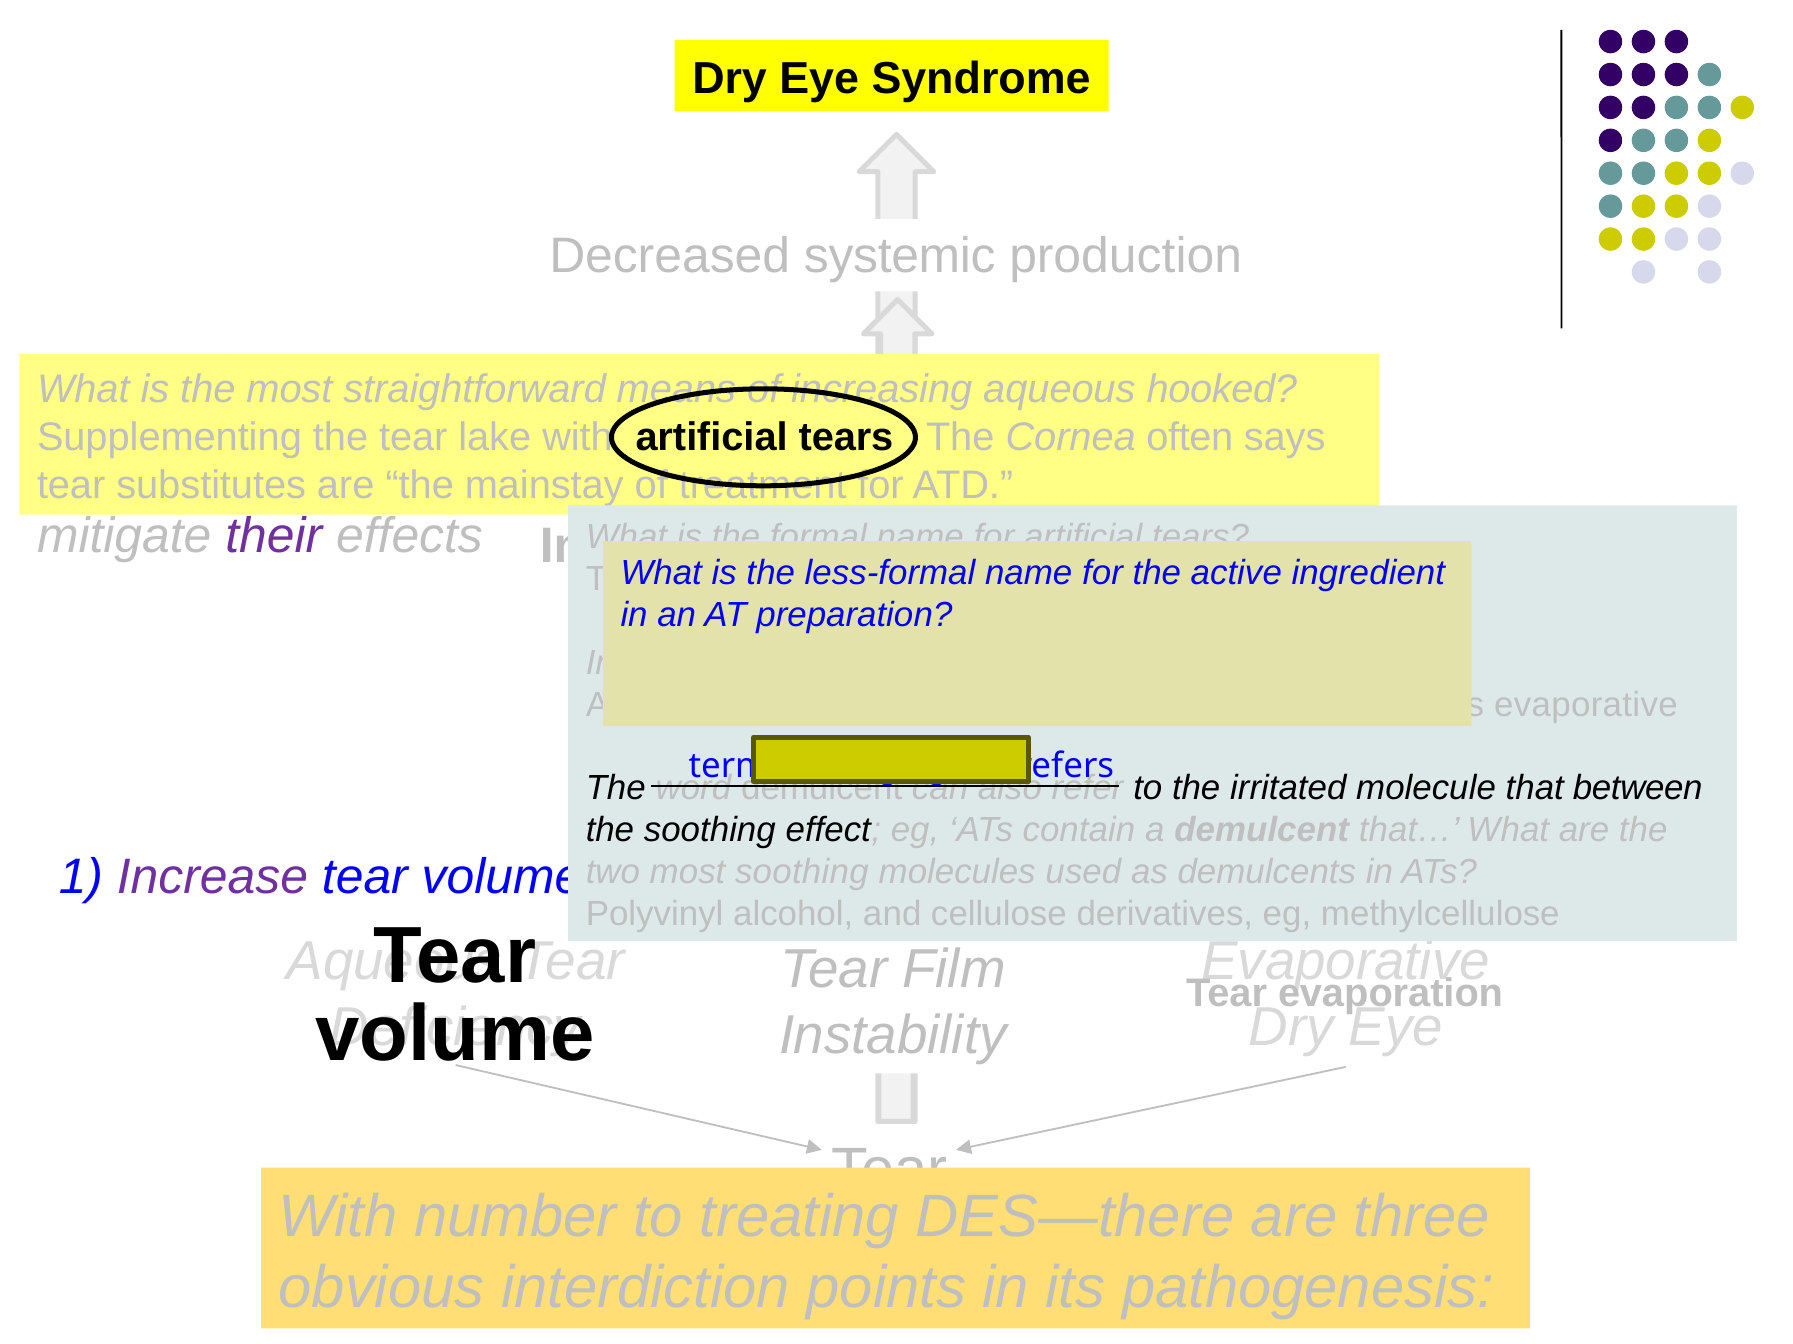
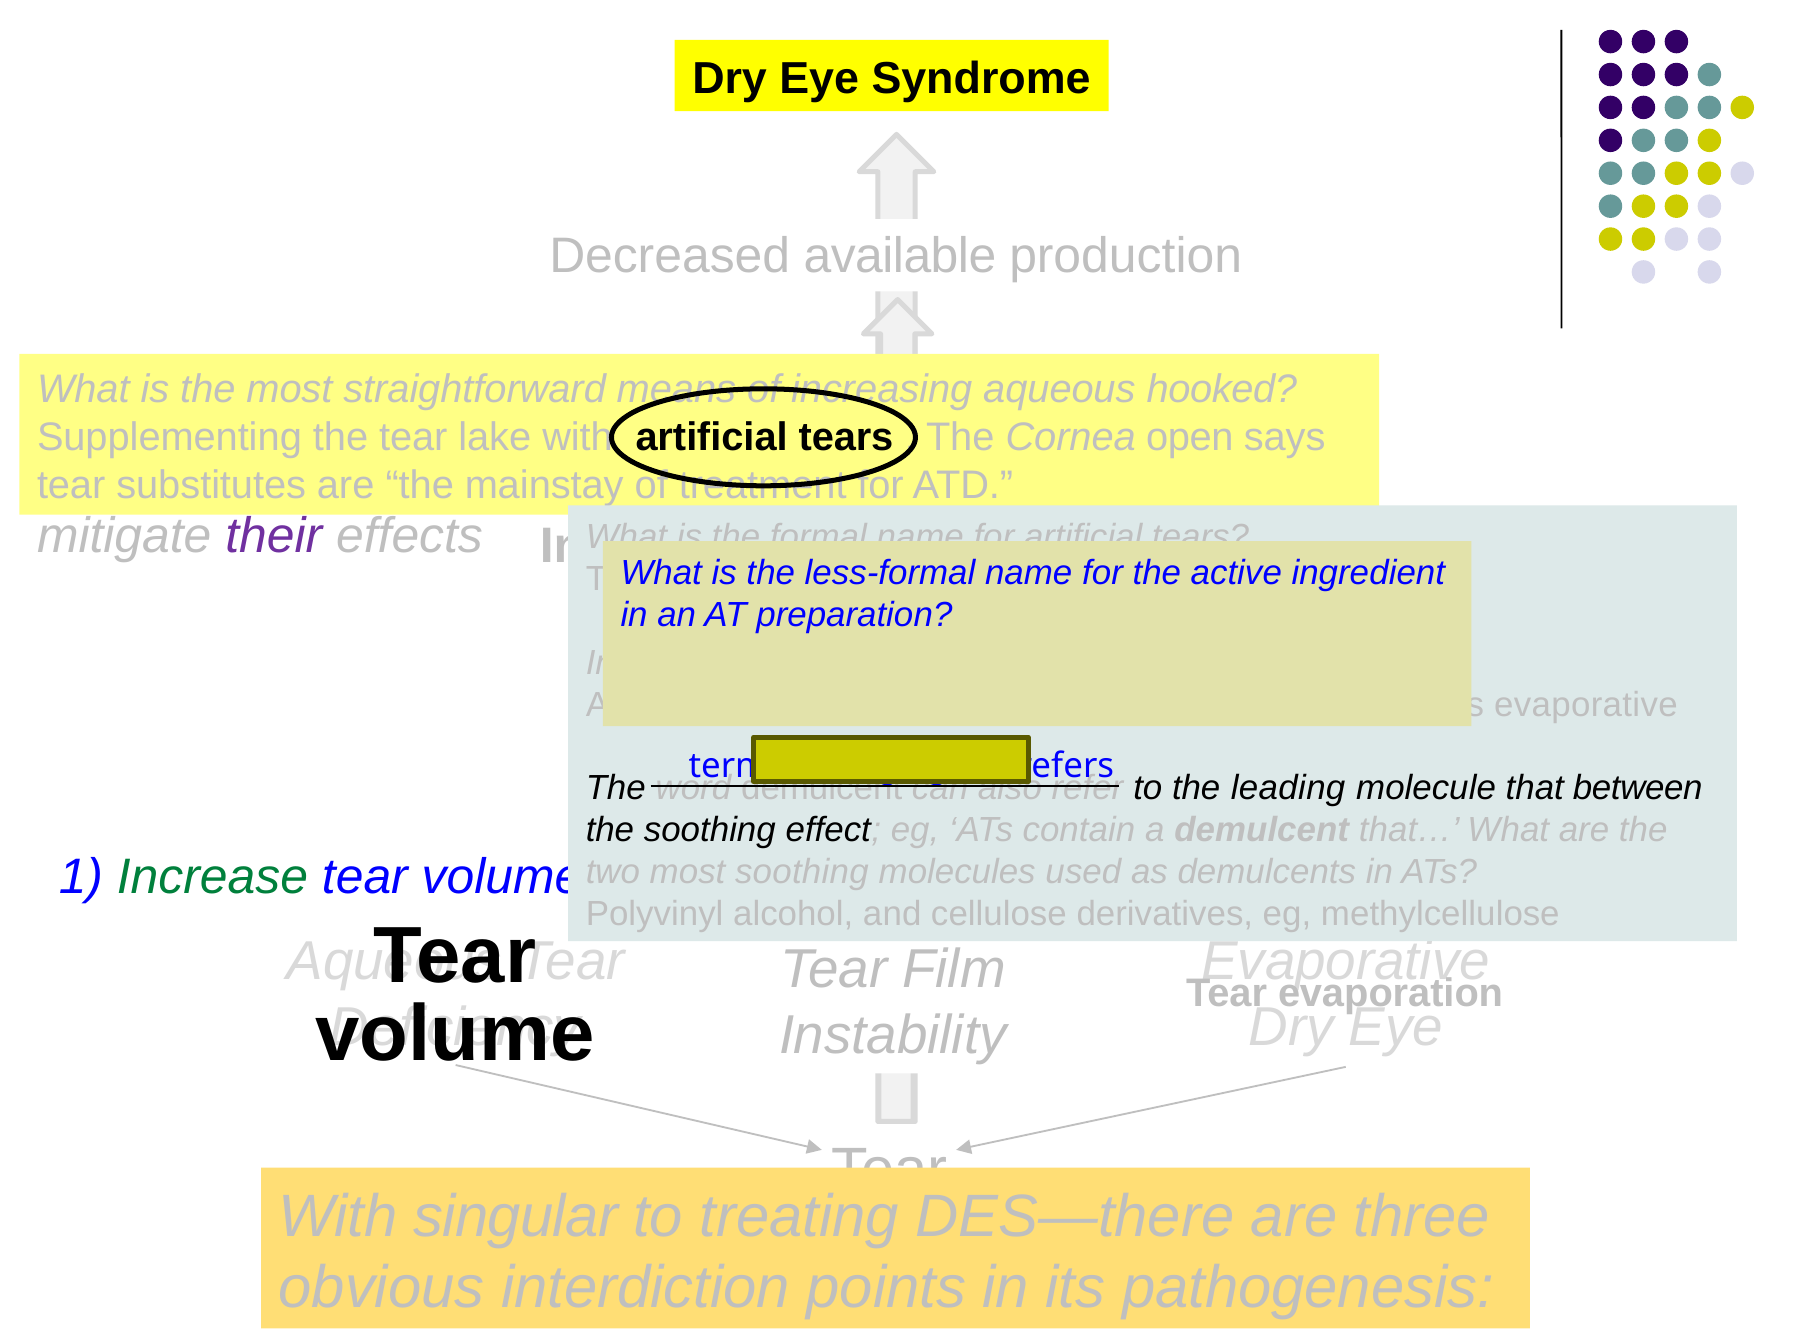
systemic: systemic -> available (900, 256)
often: often -> open (1190, 437)
irritated: irritated -> leading (1288, 789)
Increase colour: purple -> green (212, 878)
With number: number -> singular (516, 1217)
